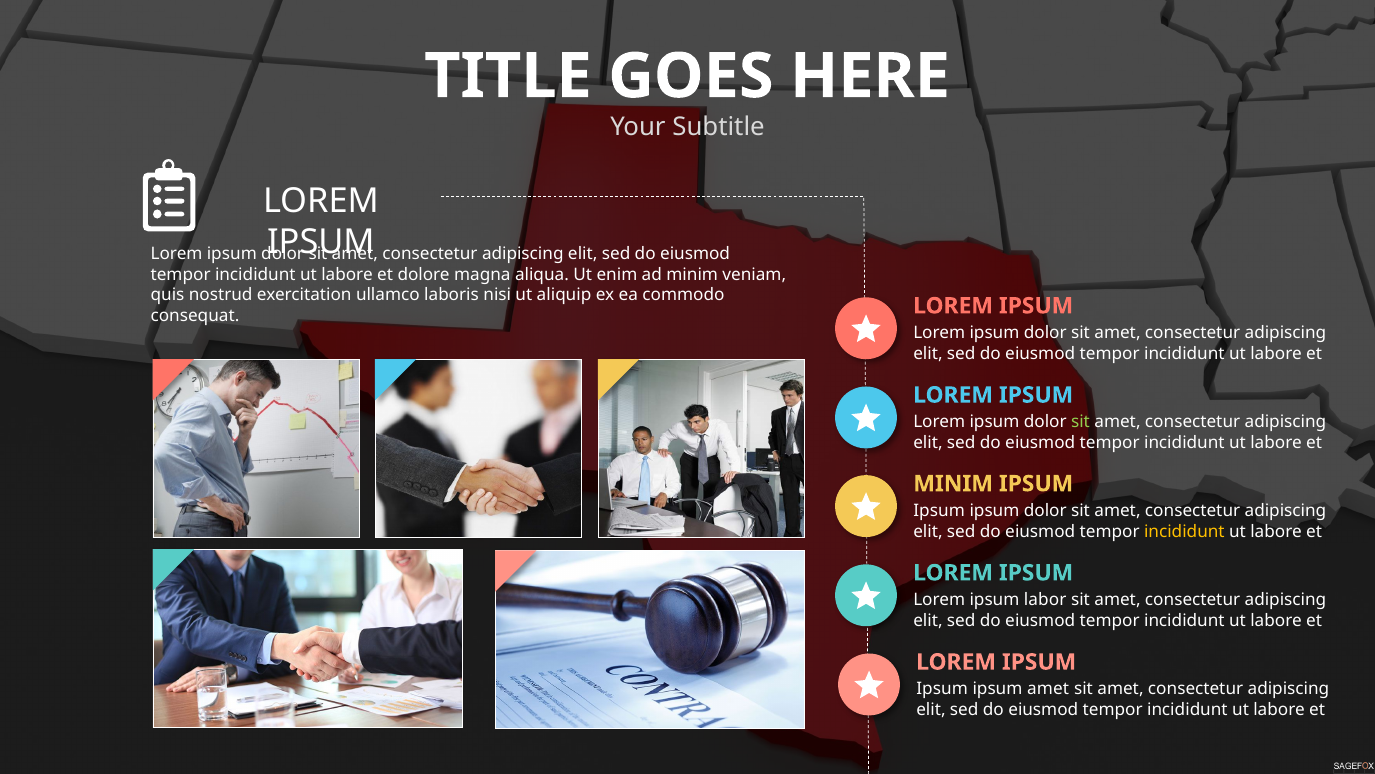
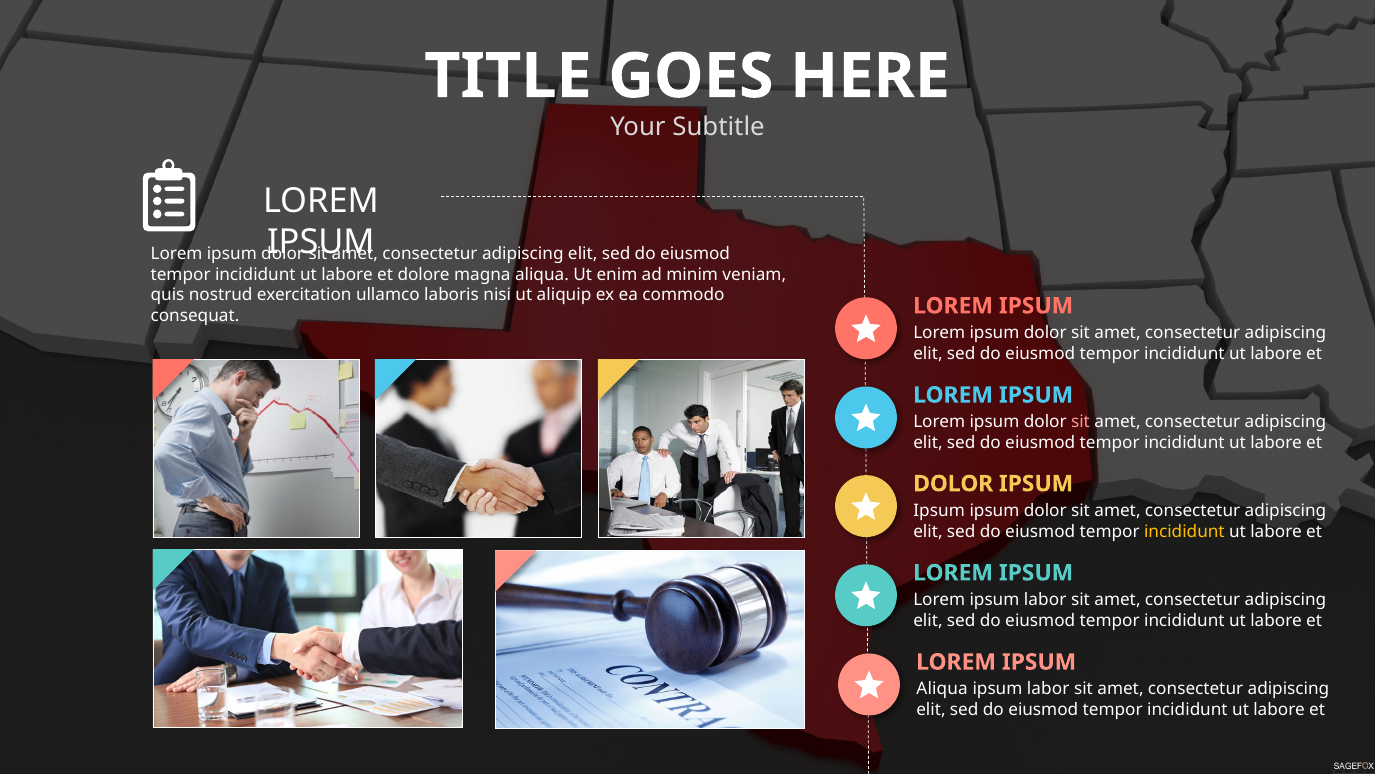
sit colour: light green -> pink (1081, 422)
MINIM: MINIM -> DOLOR (953, 483)
Ipsum: Ipsum -> Aliqua (942, 689)
amet: amet -> labor (1048, 689)
